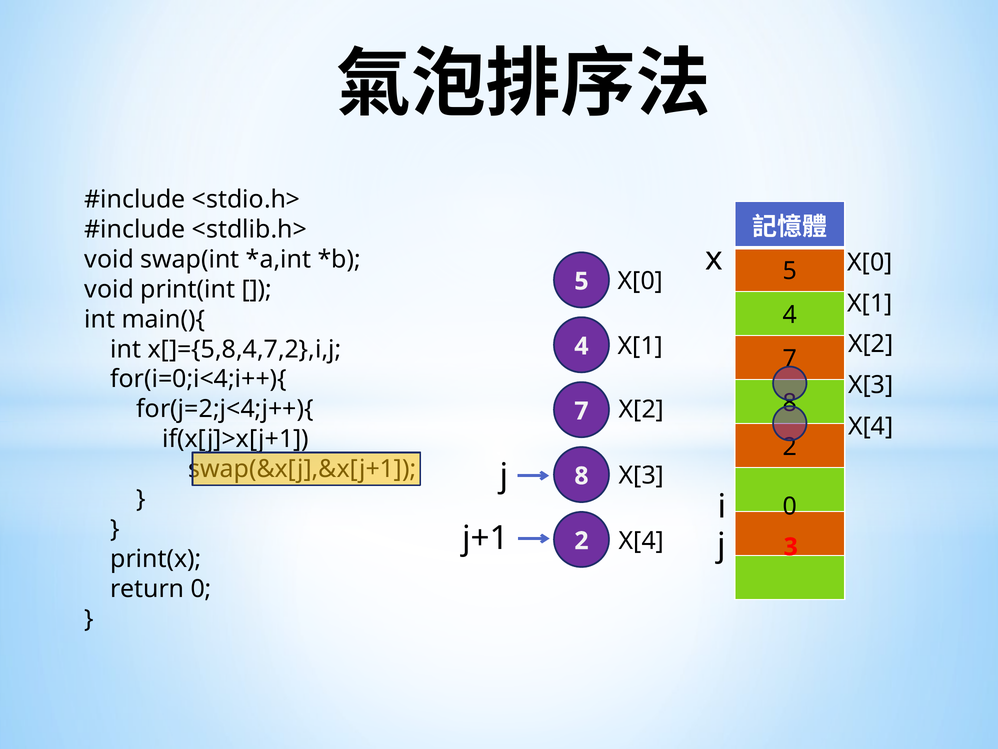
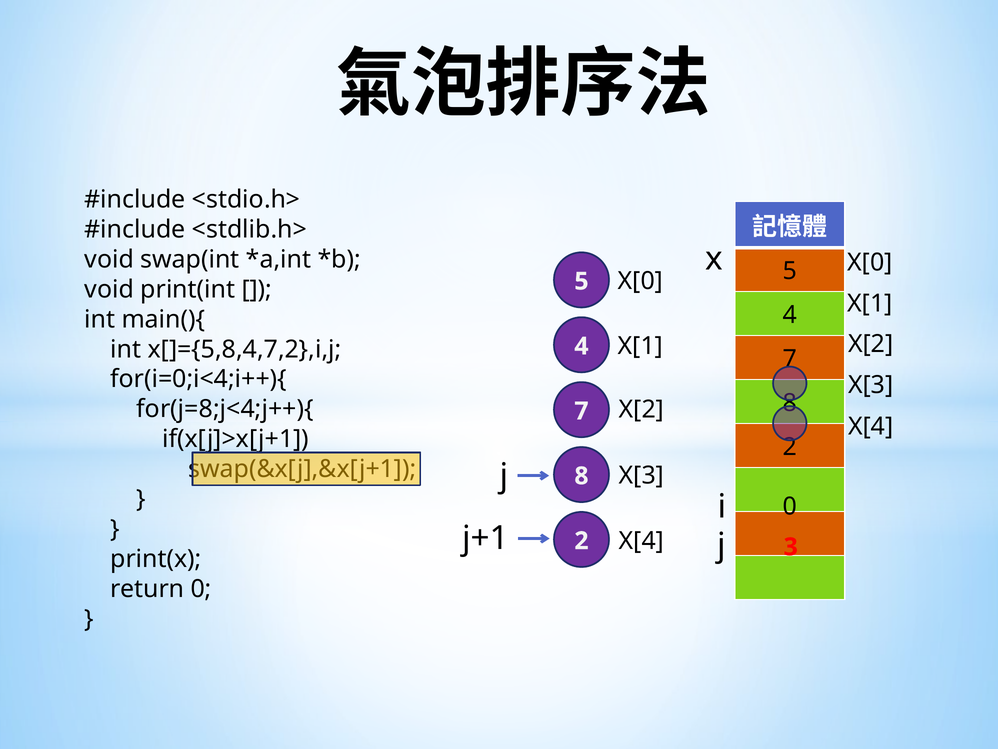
for(j=2;j<4;j++){: for(j=2;j<4;j++){ -> for(j=8;j<4;j++){ (225, 409)
